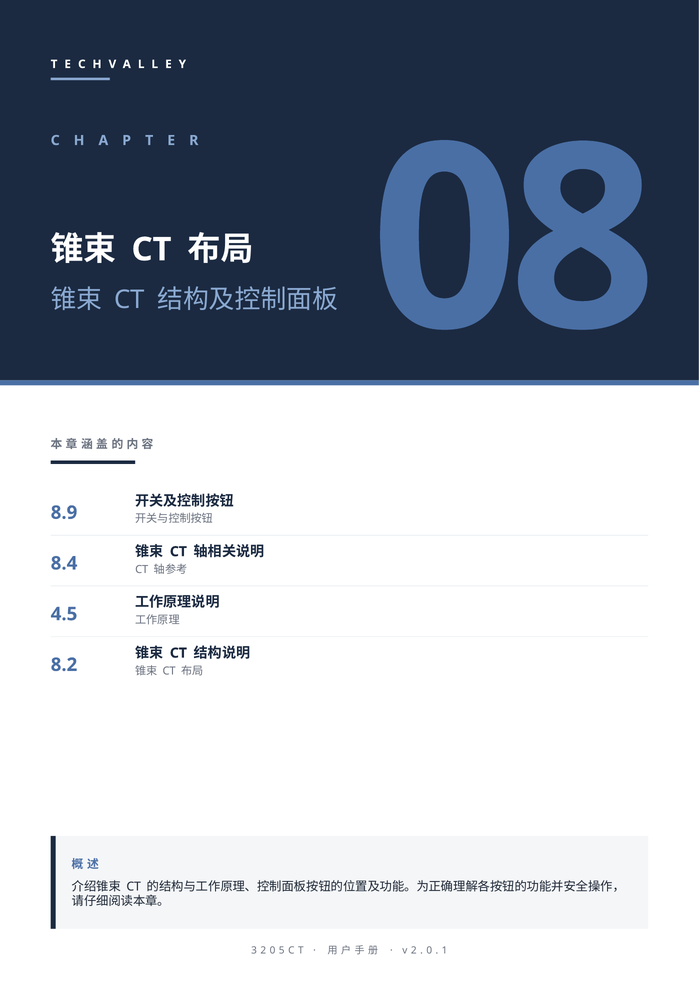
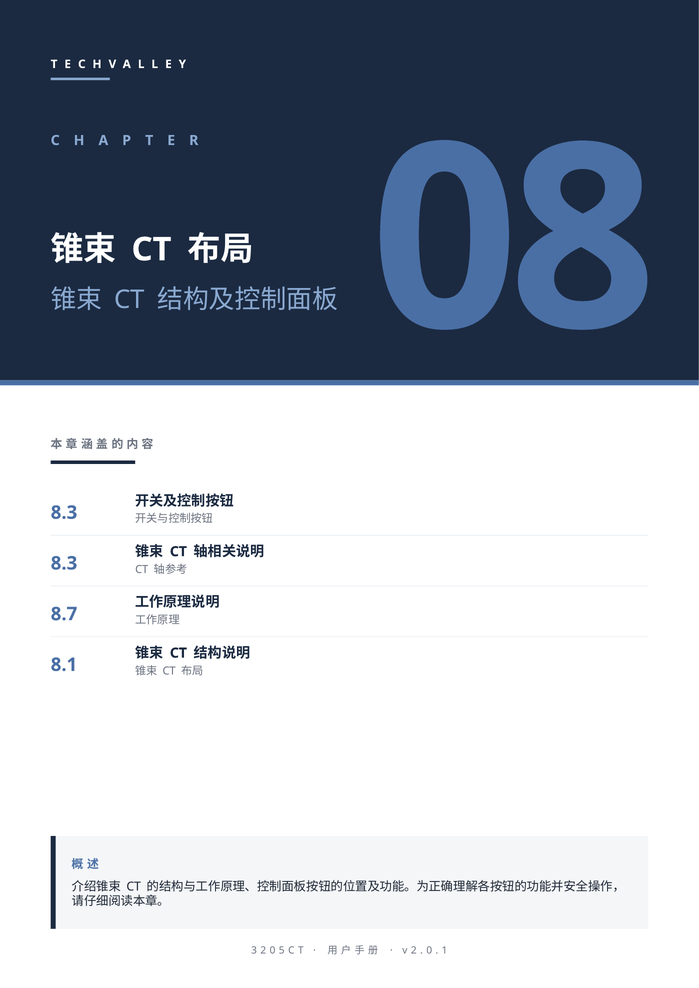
8.9: 8.9 -> 8.3 (64, 513)
8.4: 8.4 -> 8.3 (64, 563)
4.5: 4.5 -> 8.7 (64, 614)
8.2: 8.2 -> 8.1 (64, 665)
